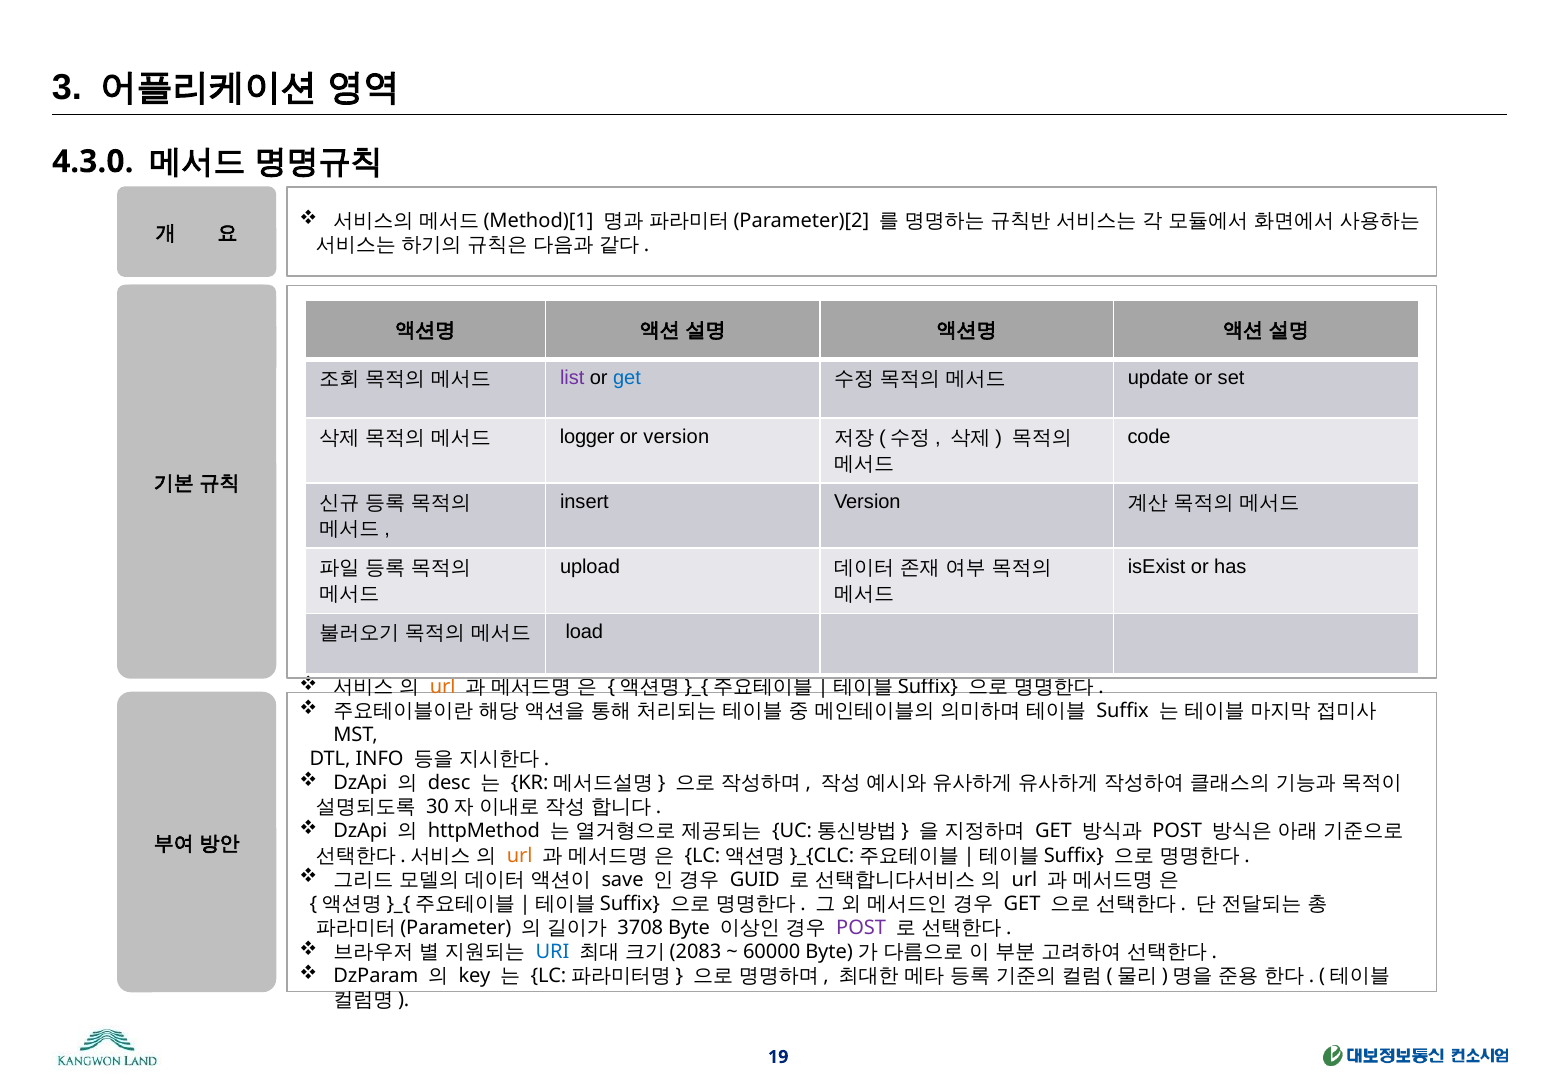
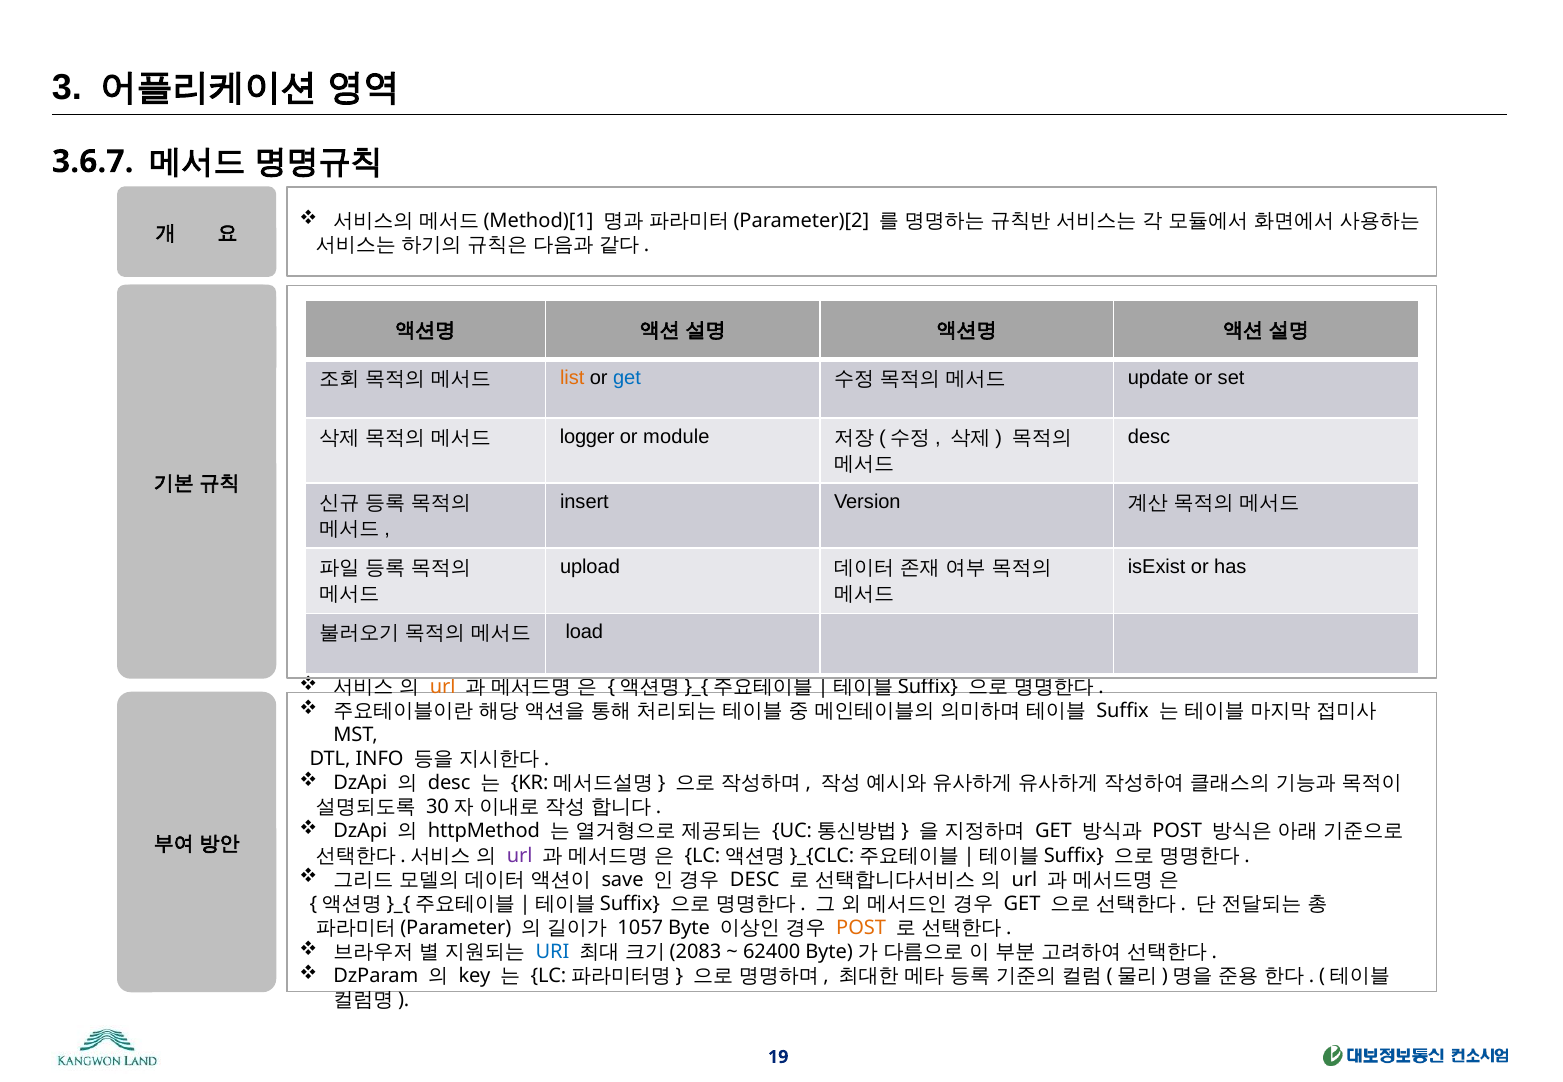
4.3.0: 4.3.0 -> 3.6.7 (93, 162)
list colour: purple -> orange (572, 378)
code: code -> desc (1149, 437)
or version: version -> module (676, 437)
url colour: orange -> purple (520, 855)
GUID: GUID -> DESC (755, 880)
3708: 3708 -> 1057 (640, 928)
POST colour: purple -> orange (861, 928)
60000: 60000 -> 62400 (772, 952)
